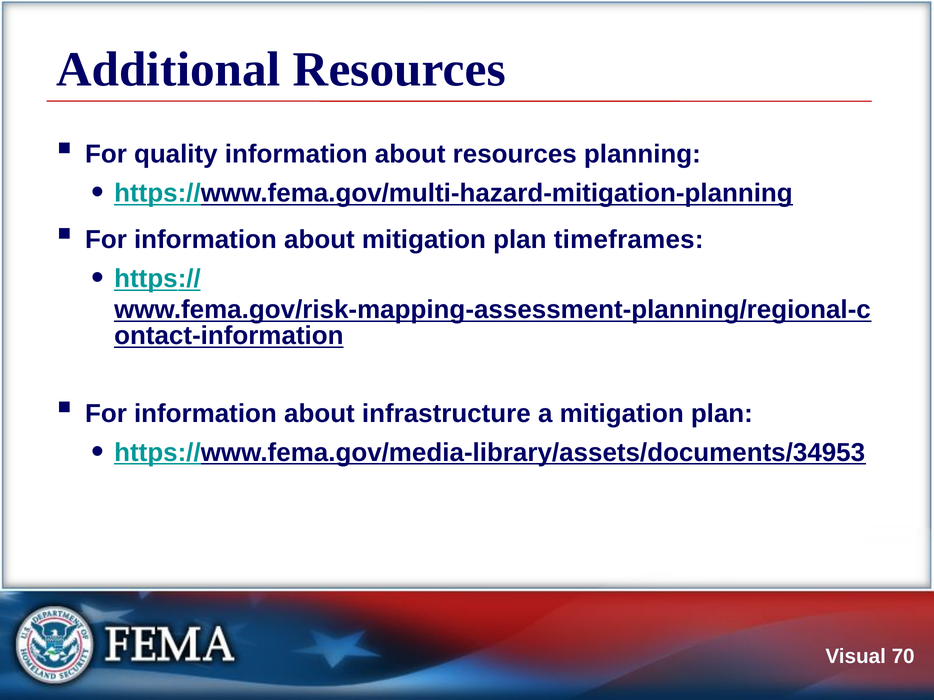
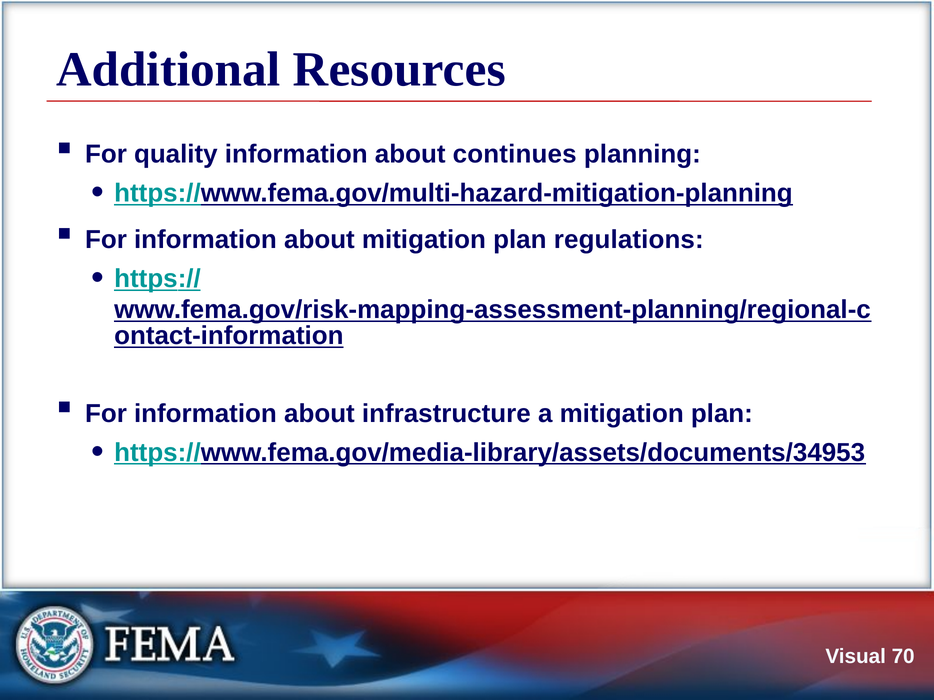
about resources: resources -> continues (515, 154)
timeframes: timeframes -> regulations (629, 240)
